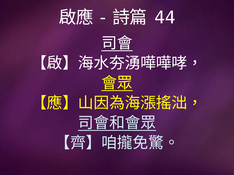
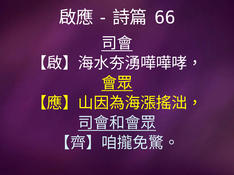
44: 44 -> 66 (165, 18)
